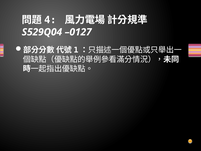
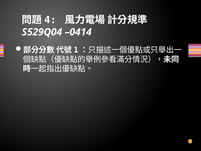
–0127: –0127 -> –0414 (78, 32)
